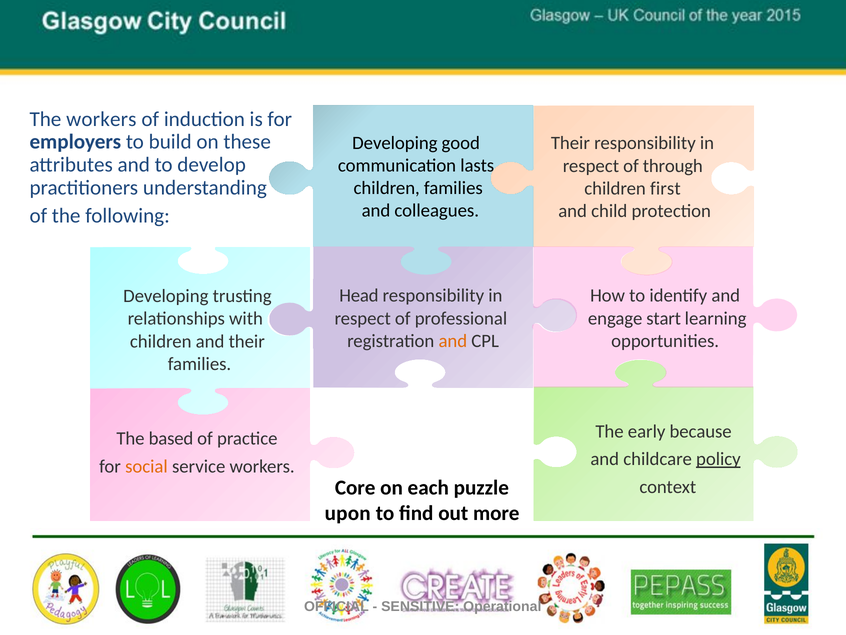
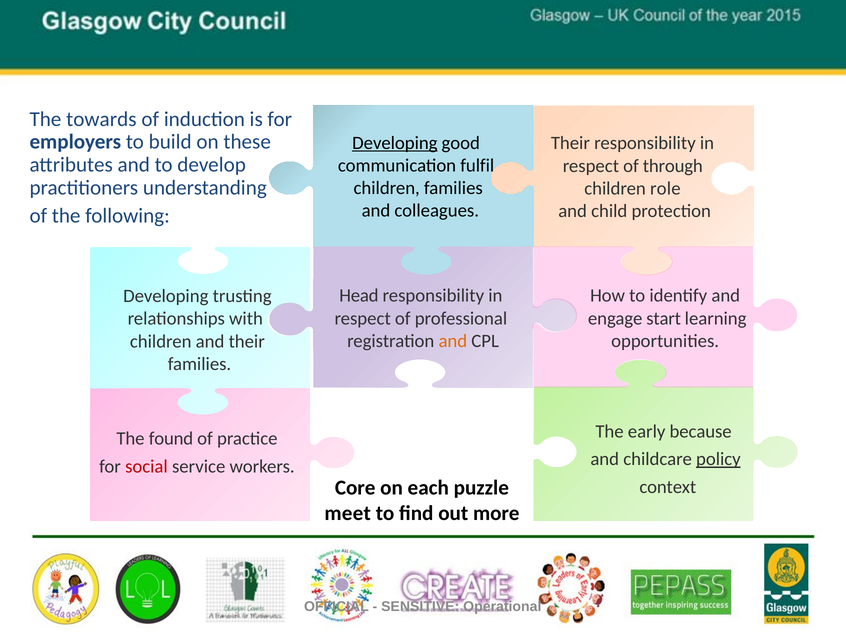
The workers: workers -> towards (101, 119)
Developing underline: none -> present (395, 143)
lasts: lasts -> fulfil (477, 165)
first: first -> role (665, 188)
based: based -> found (171, 438)
social colour: orange -> red (146, 466)
upon: upon -> meet (348, 513)
